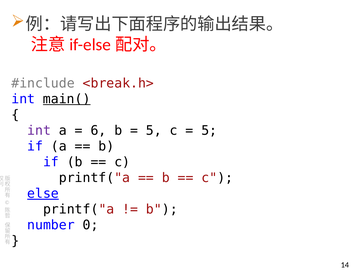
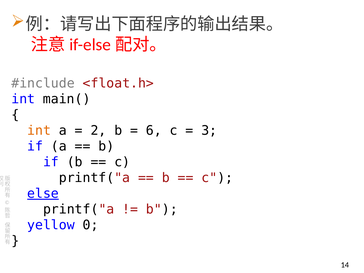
<break.h>: <break.h> -> <float.h> (118, 83)
main( underline: present -> none (67, 99)
int colour: purple -> orange (39, 131)
6: 6 -> 2 (98, 131)
5: 5 -> 6 (154, 131)
5: 5 -> 3 (209, 131)
number: number -> yellow (51, 225)
